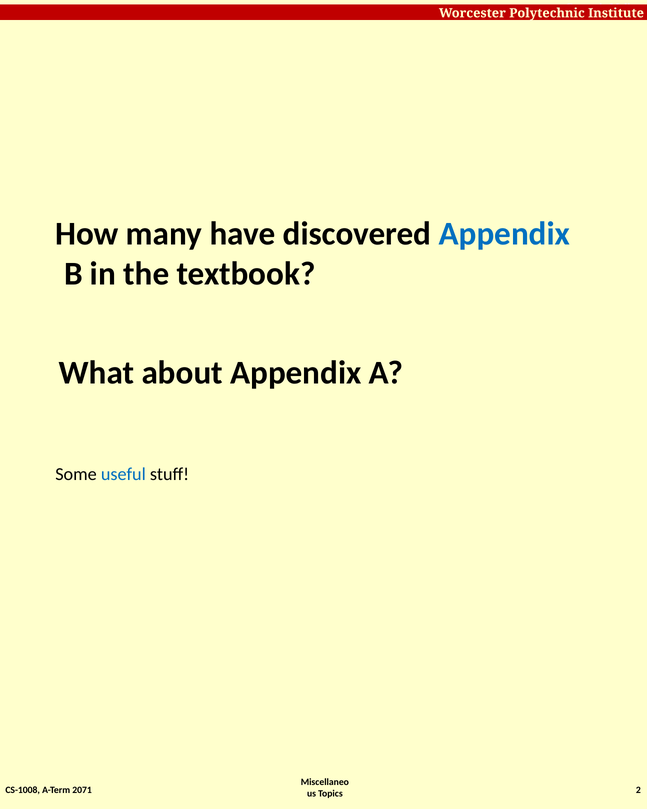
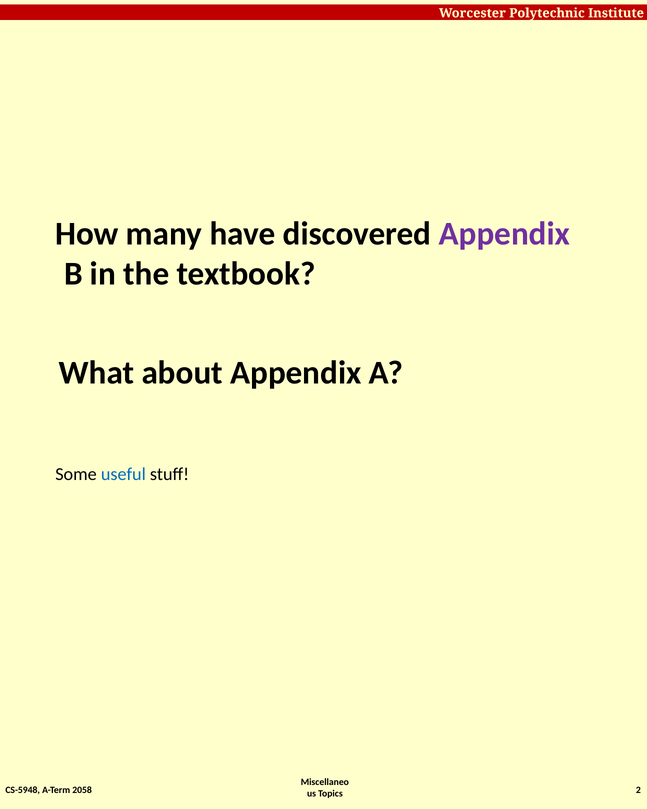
Appendix colour: blue -> purple (504, 234)
CS-1008: CS-1008 -> CS-5948 (23, 790)
2071: 2071 -> 2058 (82, 790)
